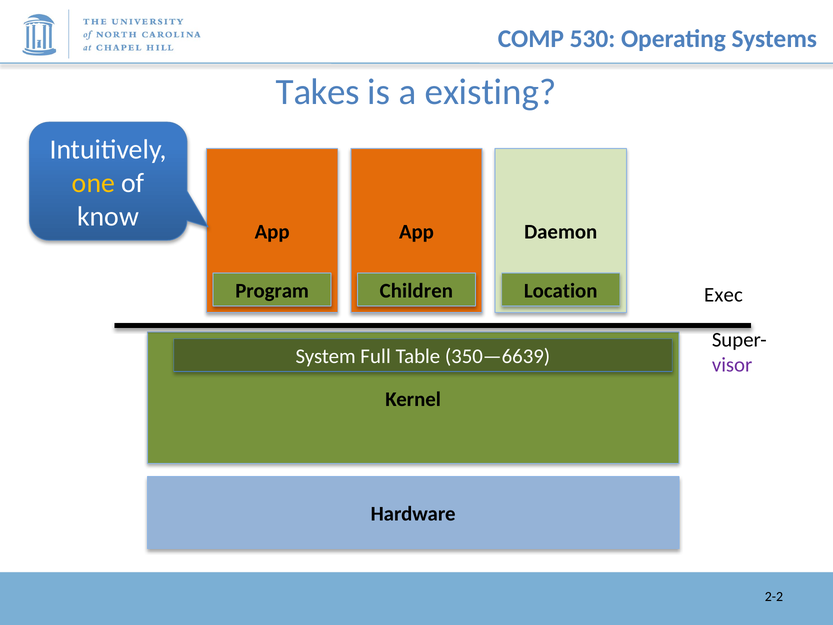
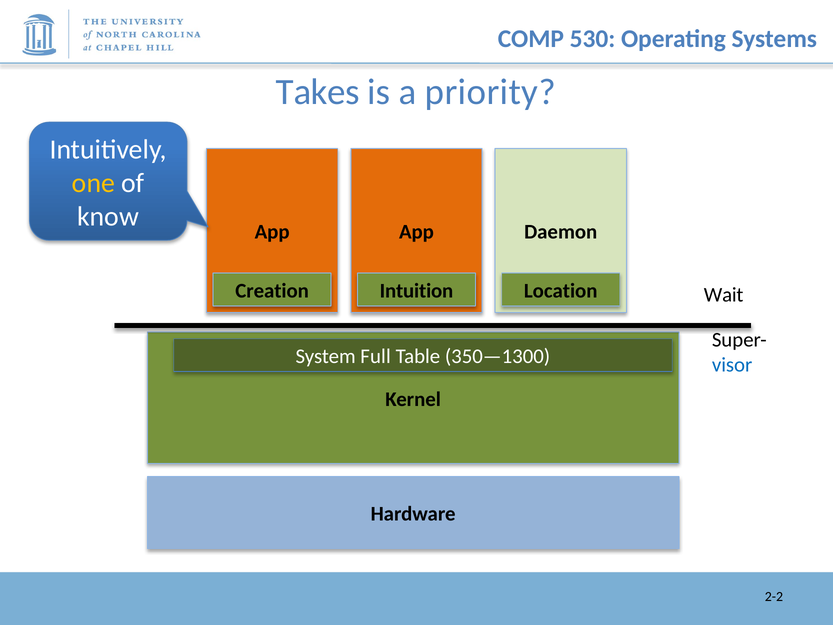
existing: existing -> priority (490, 92)
Program: Program -> Creation (272, 291)
Children: Children -> Intuition (416, 291)
Exec: Exec -> Wait (724, 295)
350—6639: 350—6639 -> 350—1300 (498, 356)
visor colour: purple -> blue (732, 365)
